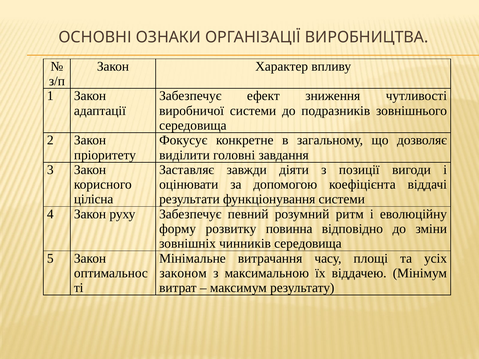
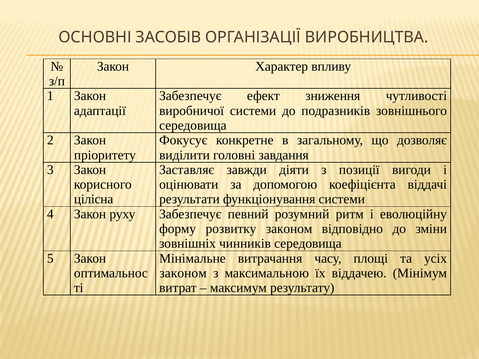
ОЗНАКИ: ОЗНАКИ -> ЗАСОБІВ (168, 37)
розвитку повинна: повинна -> законом (289, 229)
